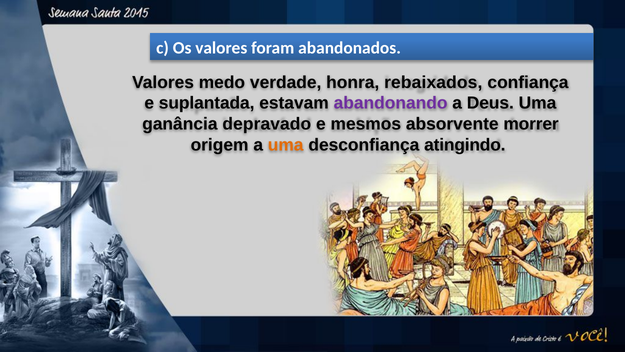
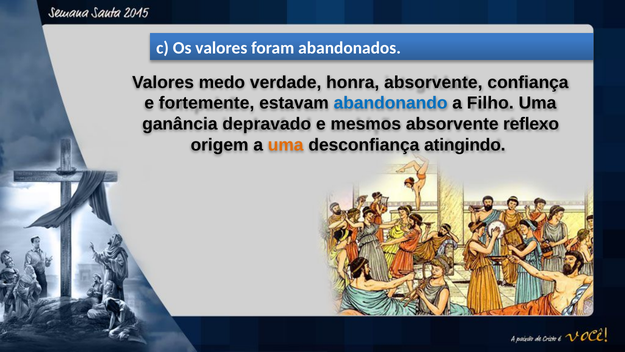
honra rebaixados: rebaixados -> absorvente (433, 82)
suplantada: suplantada -> fortemente (207, 103)
abandonando colour: purple -> blue (391, 103)
Deus: Deus -> Filho (490, 103)
morrer: morrer -> reflexo (531, 124)
